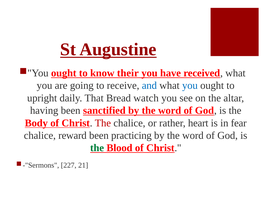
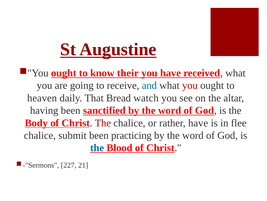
you colour: blue -> red (190, 85)
upright: upright -> heaven (42, 98)
rather heart: heart -> have (198, 123)
fear: fear -> flee (239, 123)
reward: reward -> submit (72, 135)
the colour: green -> blue (97, 147)
